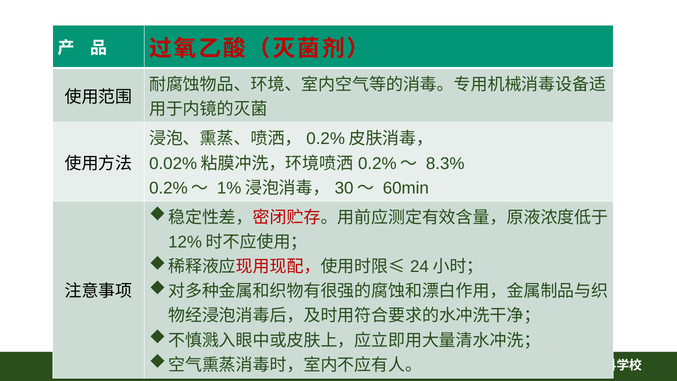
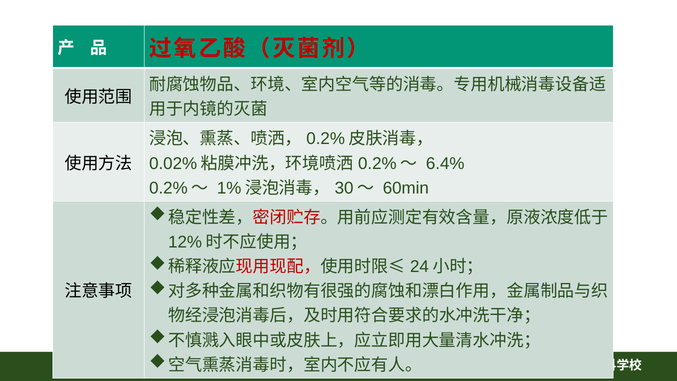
8.3%: 8.3% -> 6.4% (445, 163)
